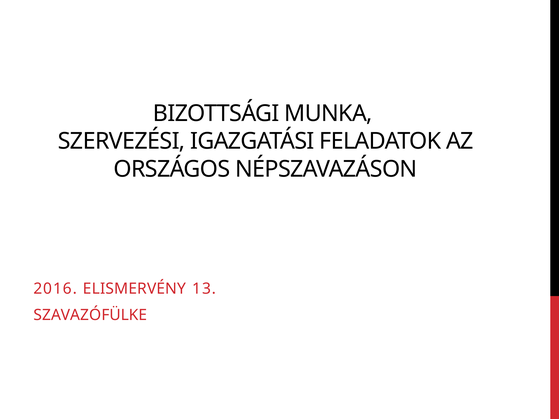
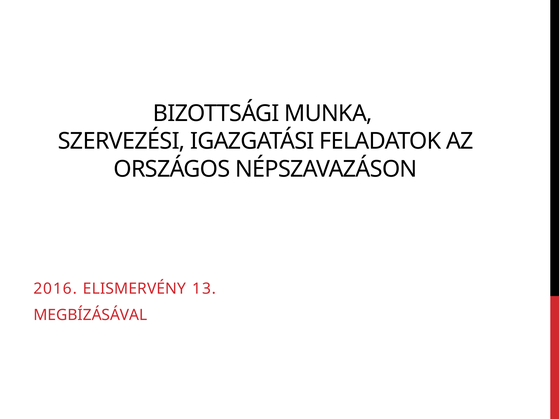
SZAVAZÓFÜLKE: SZAVAZÓFÜLKE -> MEGBÍZÁSÁVAL (90, 315)
